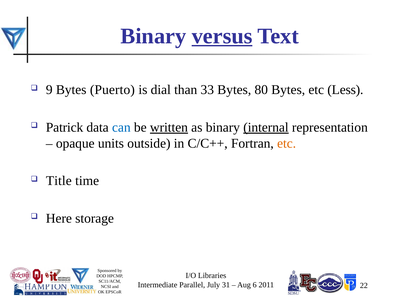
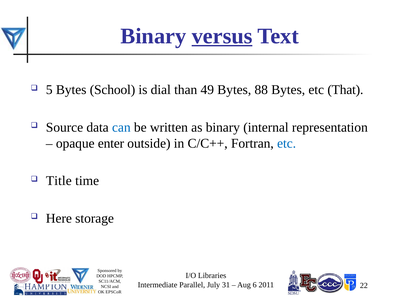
9: 9 -> 5 (49, 90)
Puerto: Puerto -> School (113, 90)
33: 33 -> 49 (207, 90)
80: 80 -> 88 (261, 90)
Less: Less -> That (345, 90)
Patrick: Patrick -> Source (65, 128)
written underline: present -> none (169, 128)
internal underline: present -> none (266, 128)
units: units -> enter (111, 144)
etc colour: orange -> blue (287, 144)
